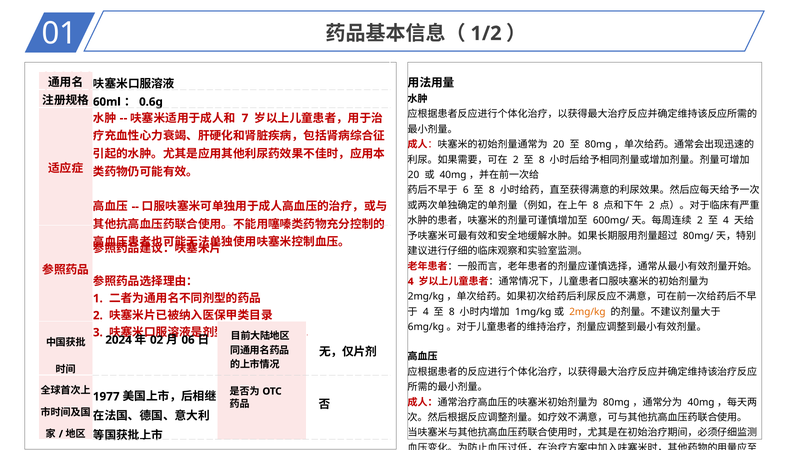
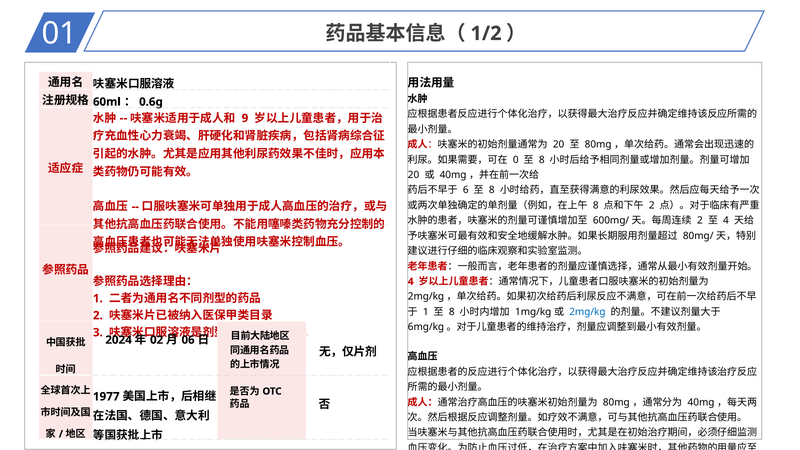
7: 7 -> 9 (245, 118)
2: 2 -> 0 (516, 160)
4: 4 -> 1 (426, 312)
2mg/kg colour: orange -> blue (587, 312)
